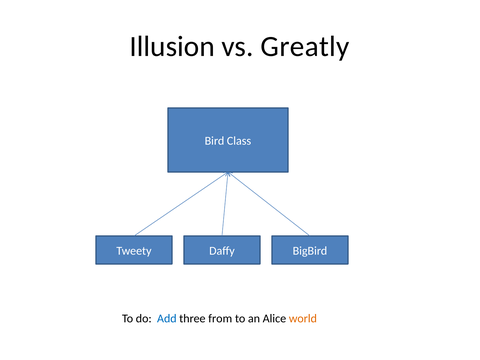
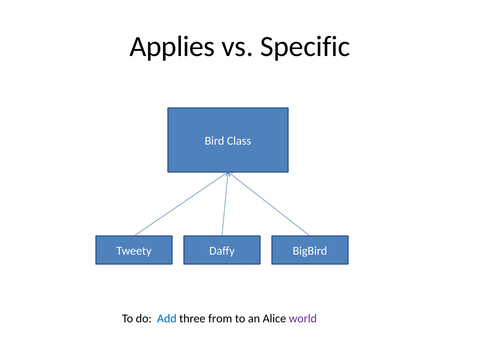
Illusion: Illusion -> Applies (172, 46)
Greatly: Greatly -> Specific (305, 46)
world colour: orange -> purple (303, 318)
